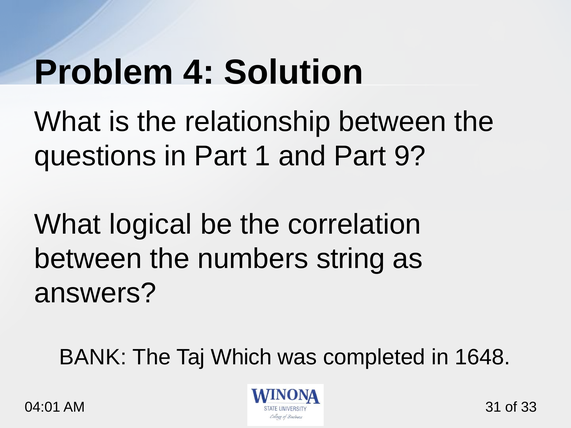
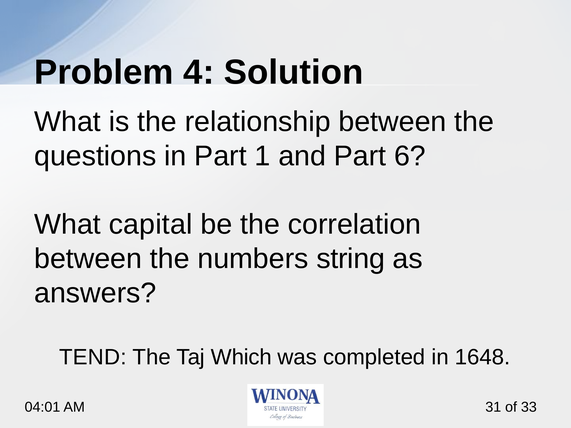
9: 9 -> 6 (410, 156)
logical: logical -> capital (151, 225)
BANK: BANK -> TEND (93, 357)
